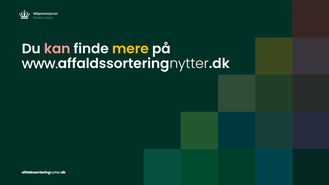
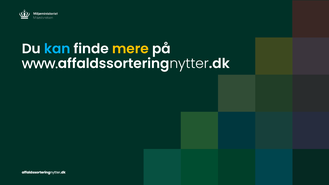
kan colour: pink -> light blue (57, 49)
